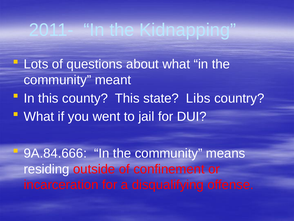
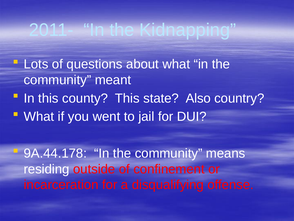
Libs: Libs -> Also (198, 98)
9A.84.666: 9A.84.666 -> 9A.44.178 (55, 153)
